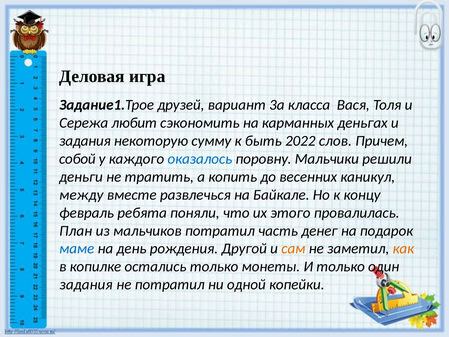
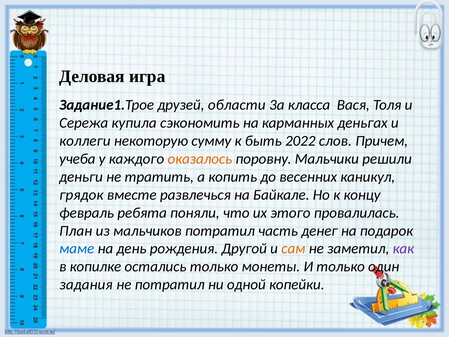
вариант: вариант -> области (237, 105)
любит: любит -> купила (134, 123)
задания: задания -> коллеги (85, 141)
собой: собой -> учеба (77, 159)
оказалось colour: blue -> orange (200, 159)
между: между -> грядок (81, 195)
как colour: orange -> purple (403, 249)
